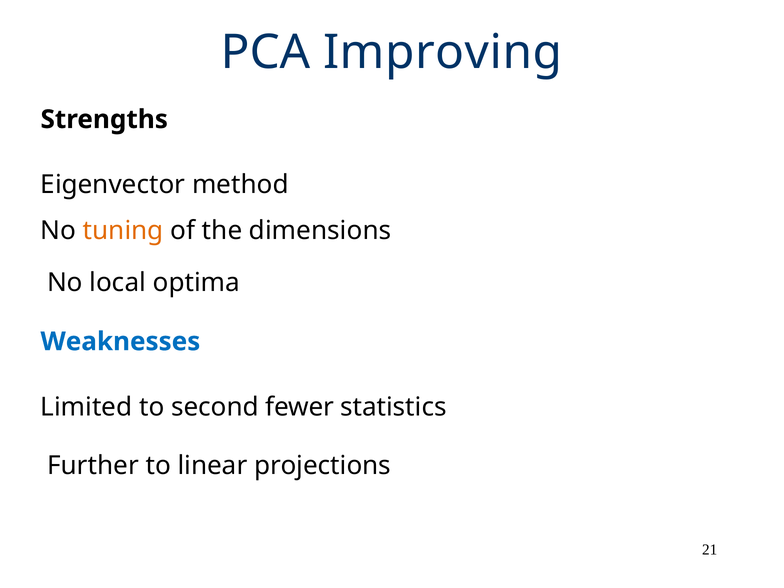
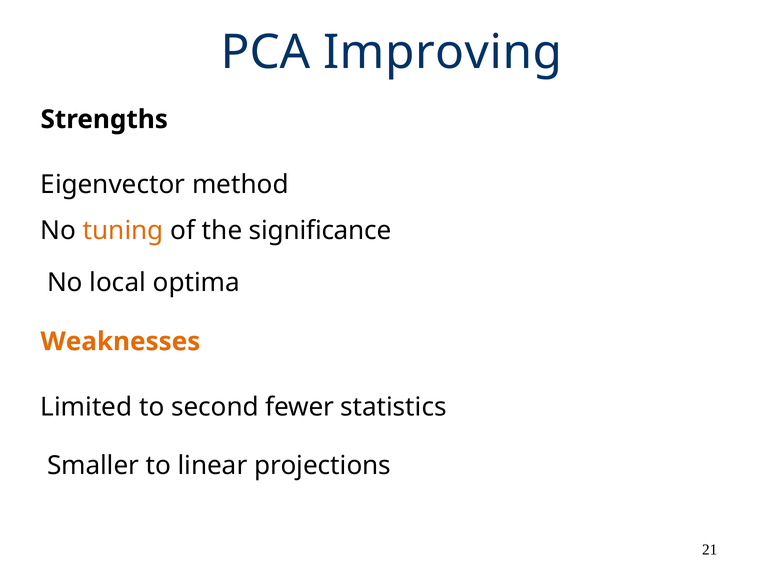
dimensions: dimensions -> significance (320, 230)
Weaknesses colour: blue -> orange (120, 342)
Further: Further -> Smaller (93, 466)
